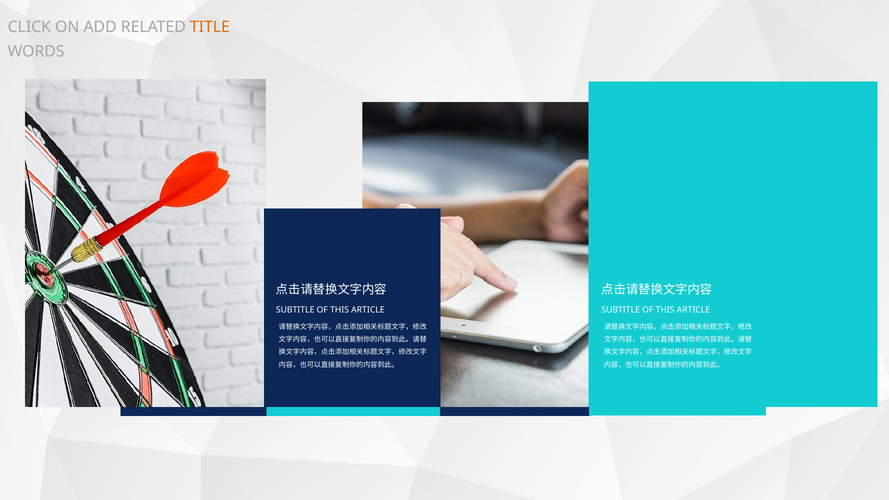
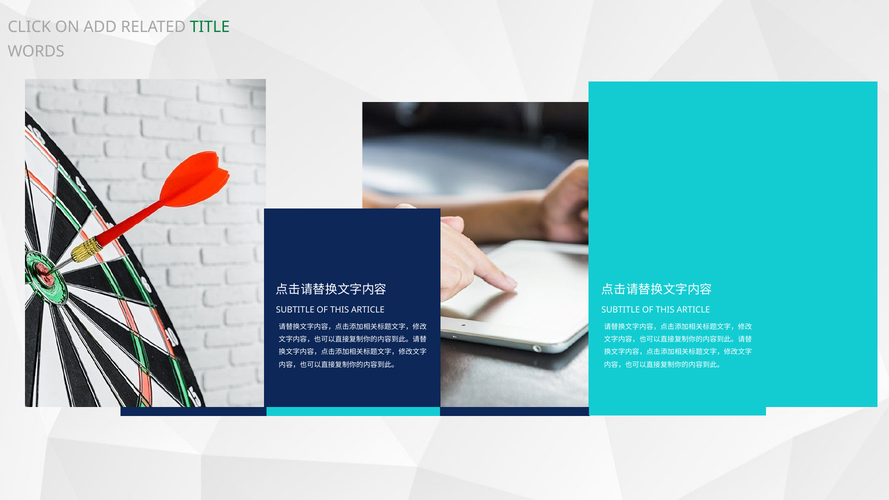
TITLE colour: orange -> green (210, 27)
